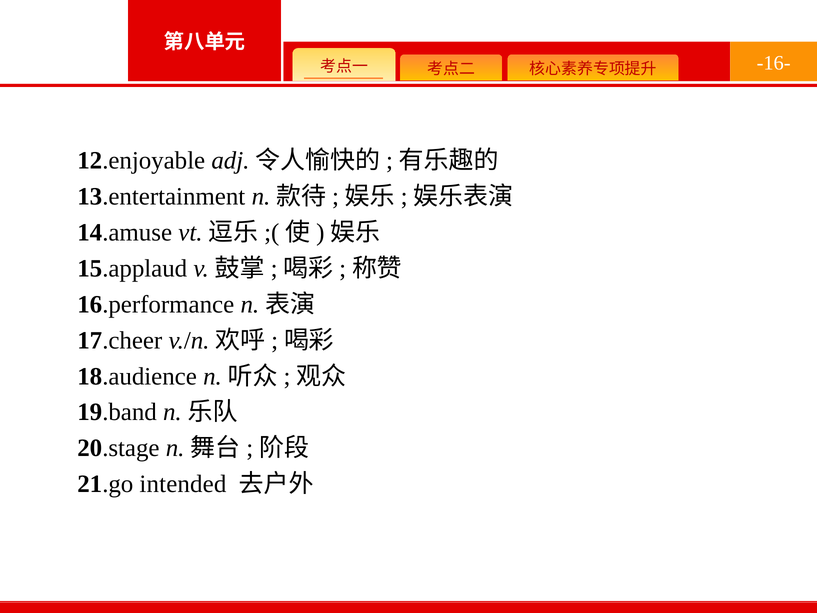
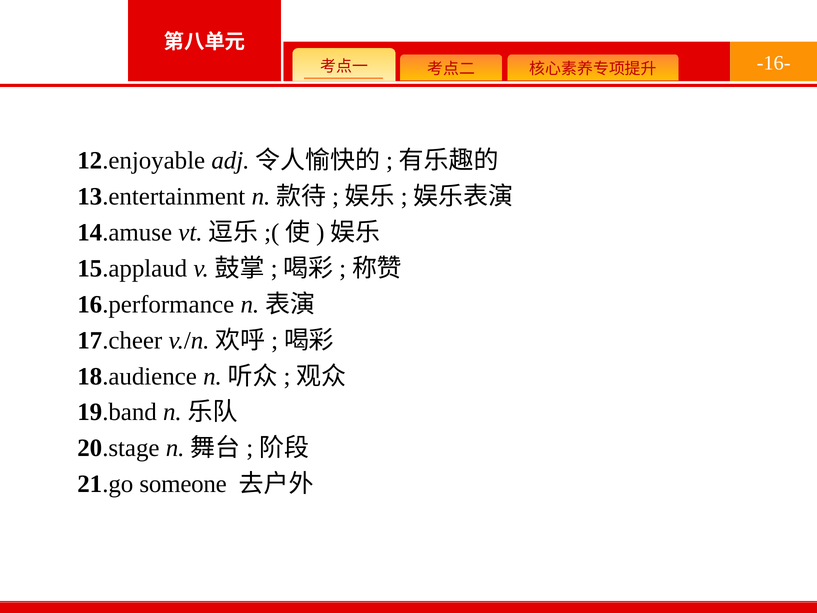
intended: intended -> someone (183, 484)
